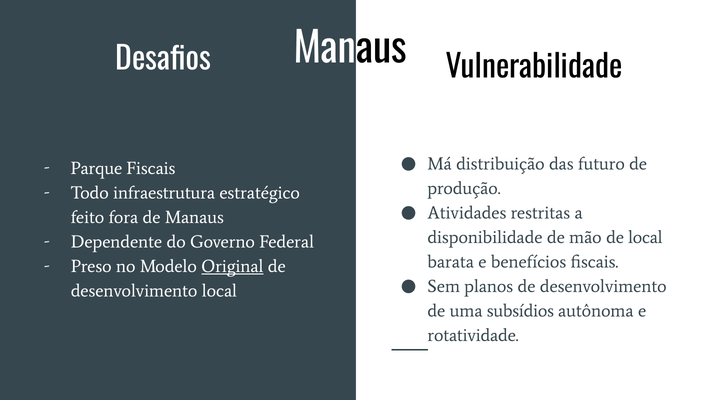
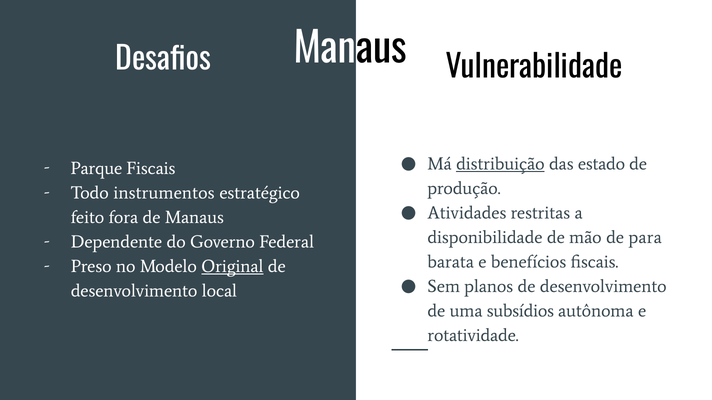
distribuição underline: none -> present (500, 164)
futuro: futuro -> estado (601, 164)
infraestrutura: infraestrutura -> instrumentos (164, 193)
de local: local -> para (645, 238)
